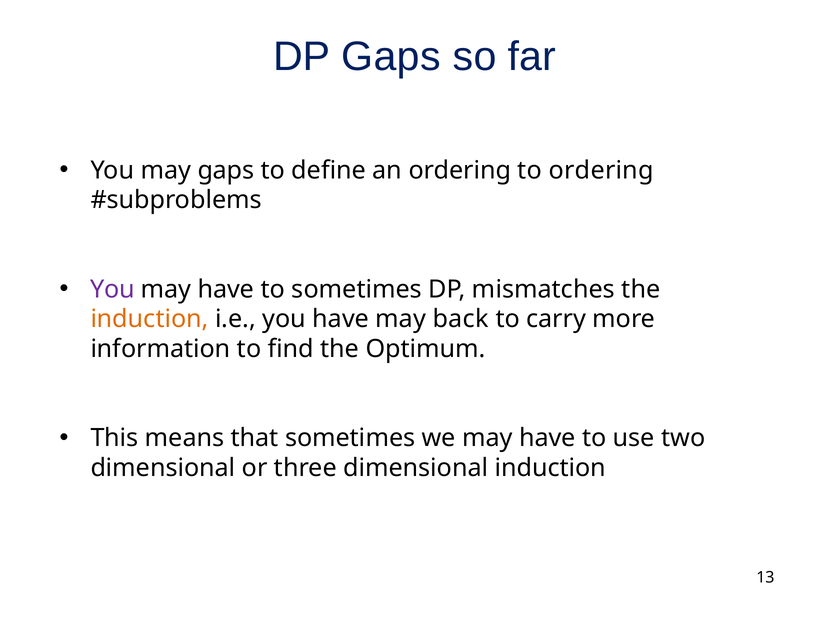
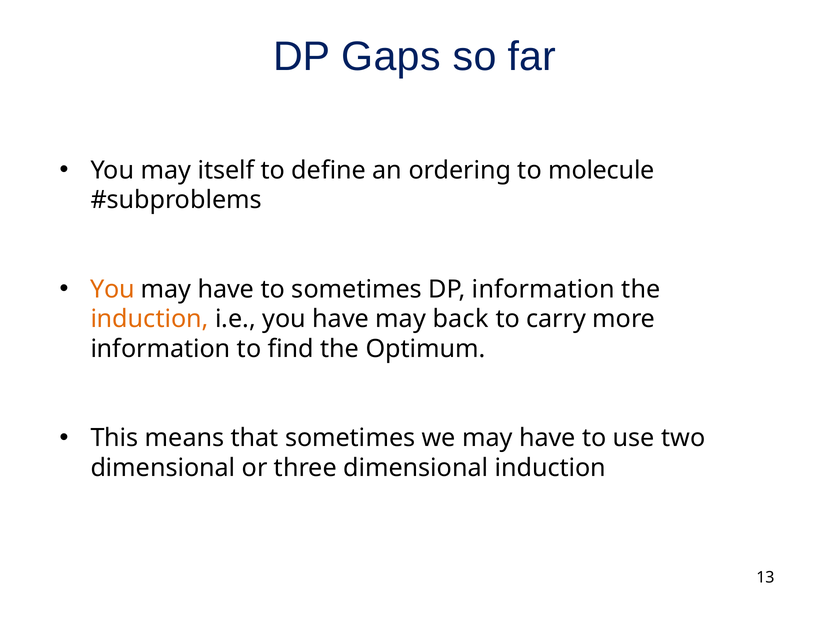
may gaps: gaps -> itself (226, 170)
to ordering: ordering -> molecule (601, 170)
You colour: purple -> orange (112, 289)
DP mismatches: mismatches -> information (543, 289)
